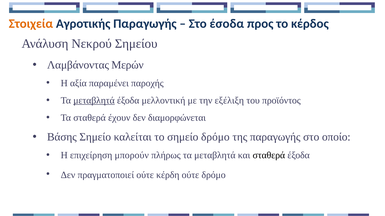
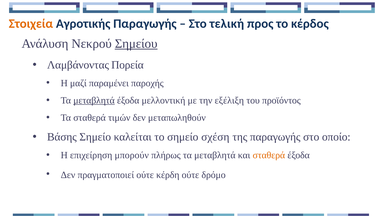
έσοδα: έσοδα -> τελική (227, 24)
Σημείου underline: none -> present (136, 44)
Μερών: Μερών -> Πορεία (127, 65)
αξία: αξία -> μαζί (78, 83)
έχουν: έχουν -> τιμών (119, 118)
διαμορφώνεται: διαμορφώνεται -> μεταπωληθούν (177, 118)
σημείο δρόμο: δρόμο -> σχέση (215, 137)
σταθερά colour: black -> orange (269, 156)
